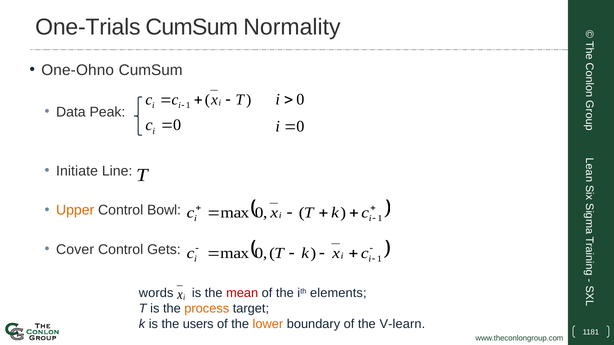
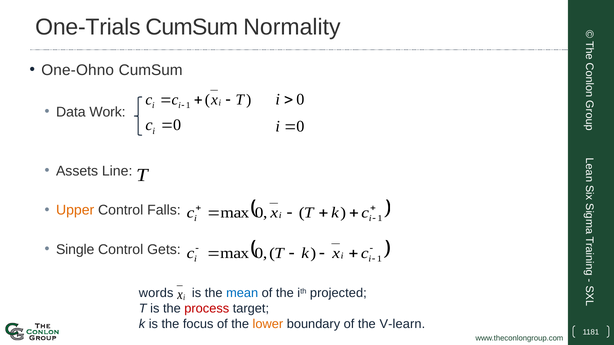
Peak: Peak -> Work (108, 112)
Initiate: Initiate -> Assets (77, 171)
Bowl: Bowl -> Falls (164, 210)
Cover: Cover -> Single (75, 250)
mean colour: red -> blue (242, 294)
elements: elements -> projected (338, 294)
process colour: orange -> red (207, 309)
users: users -> focus (198, 324)
